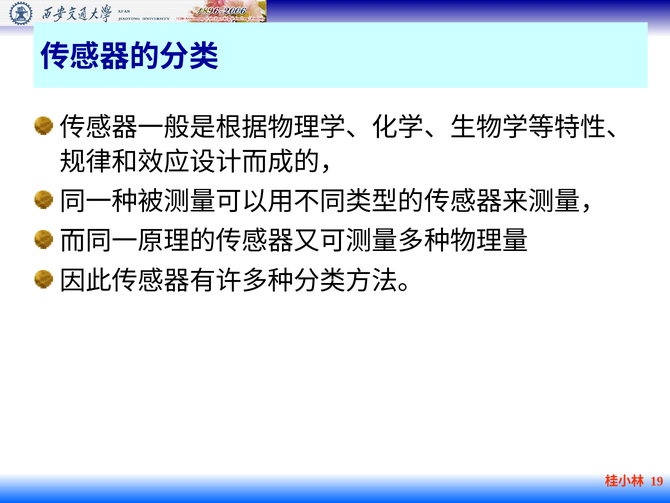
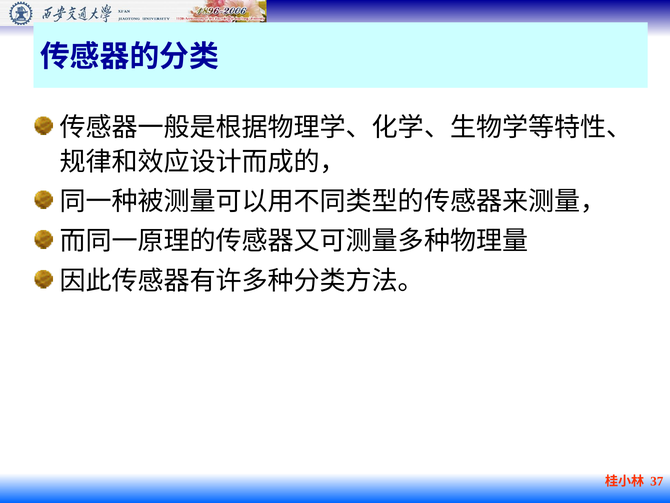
19: 19 -> 37 (657, 481)
